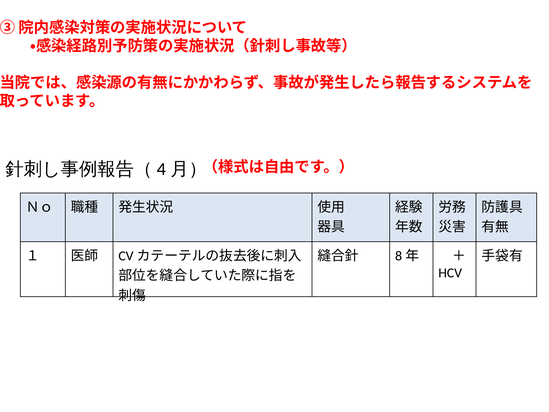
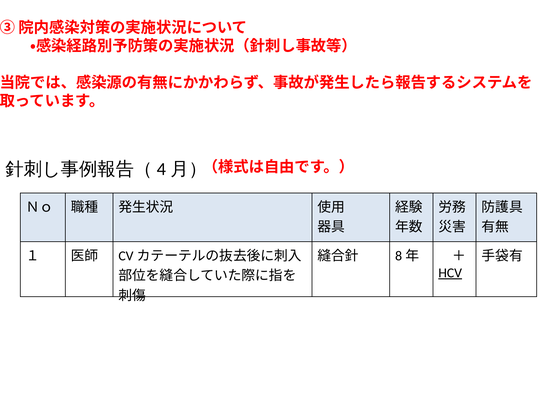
HCV underline: none -> present (450, 273)
